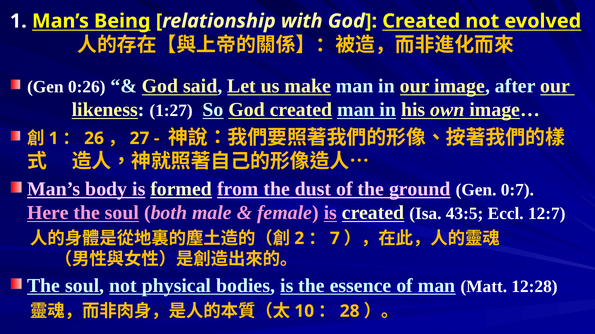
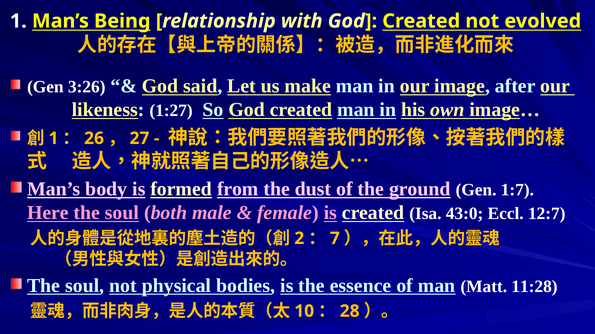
0:26: 0:26 -> 3:26 (87, 87)
0:7: 0:7 -> 1:7 (517, 190)
43:5: 43:5 -> 43:0 (465, 214)
12:28: 12:28 -> 11:28 (534, 287)
